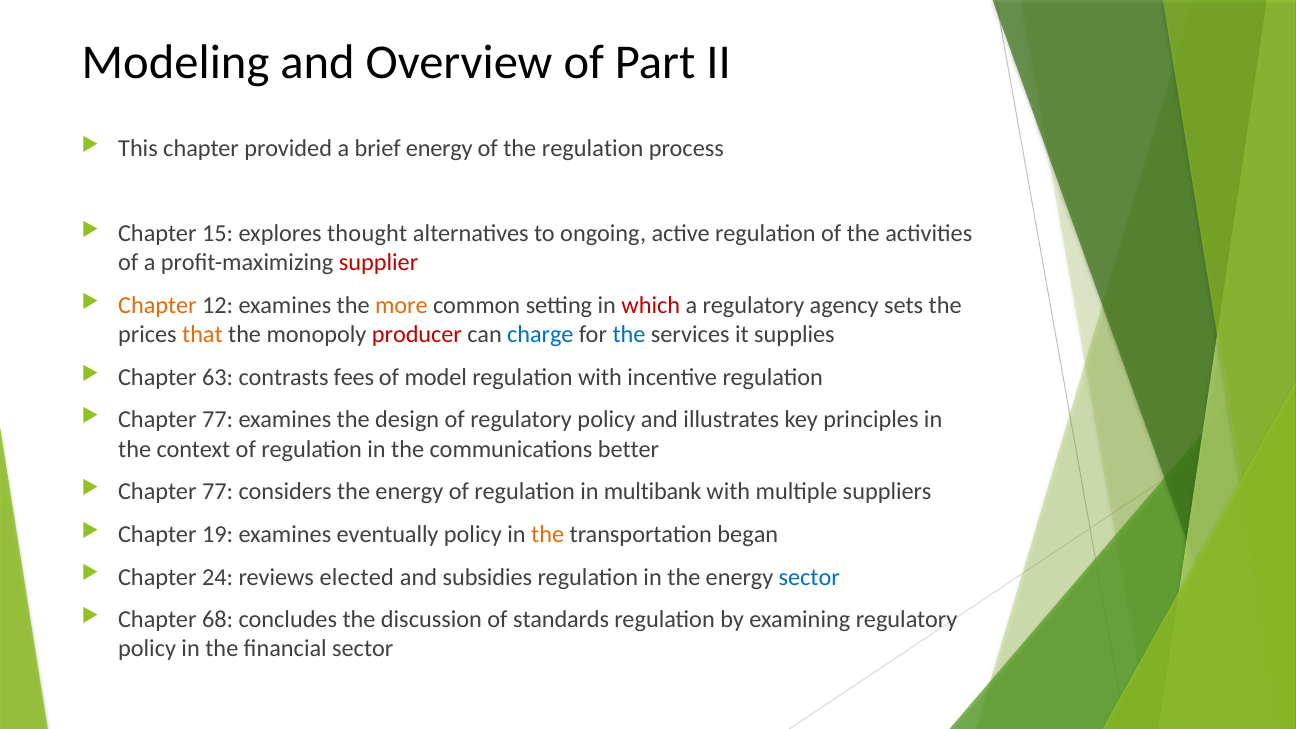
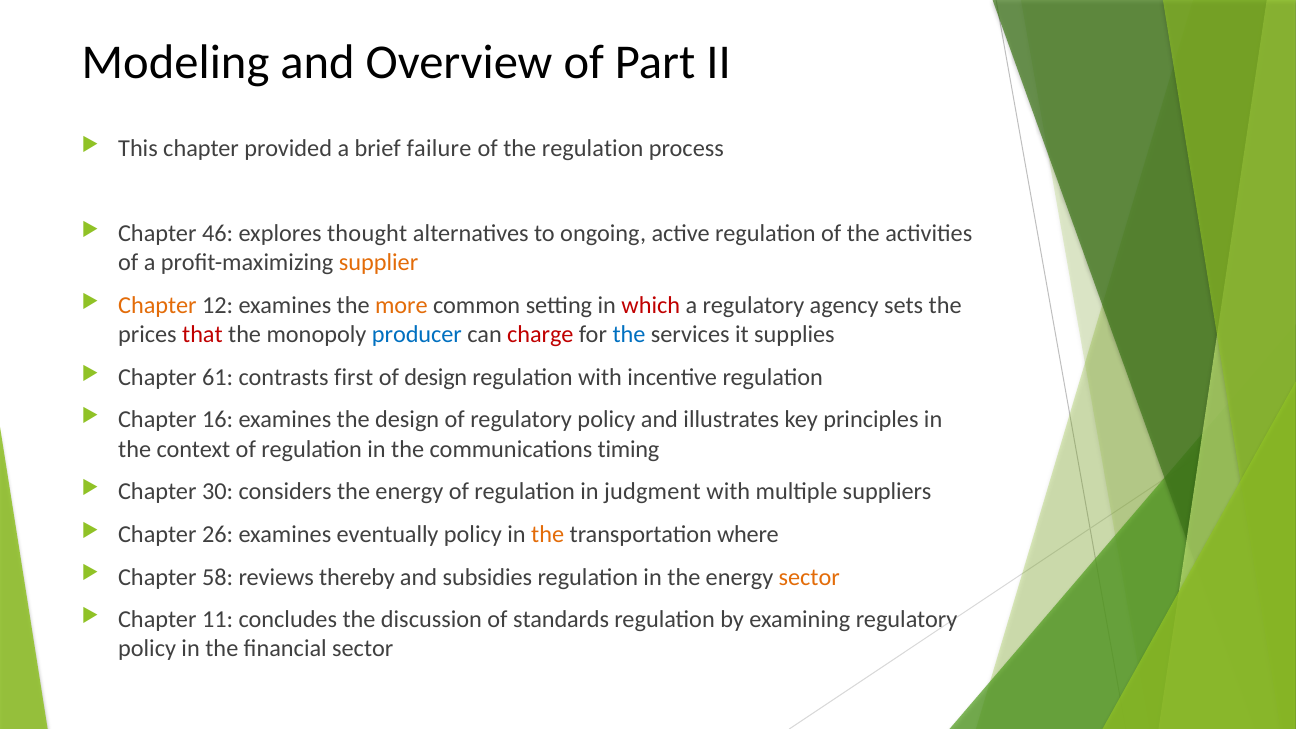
brief energy: energy -> failure (439, 148)
15: 15 -> 46 (218, 234)
supplier colour: red -> orange (379, 263)
that colour: orange -> red (202, 335)
producer colour: red -> blue (417, 335)
charge colour: blue -> red (540, 335)
63: 63 -> 61 (218, 377)
fees: fees -> first (354, 377)
of model: model -> design (436, 377)
77: 77 -> 16 (218, 420)
better: better -> timing (629, 449)
77: 77 -> 30 (218, 492)
multibank: multibank -> judgment (652, 492)
19: 19 -> 26 (218, 534)
began: began -> where (748, 534)
24: 24 -> 58 (218, 577)
elected: elected -> thereby (357, 577)
sector colour: blue -> orange (809, 577)
68: 68 -> 11 (218, 620)
